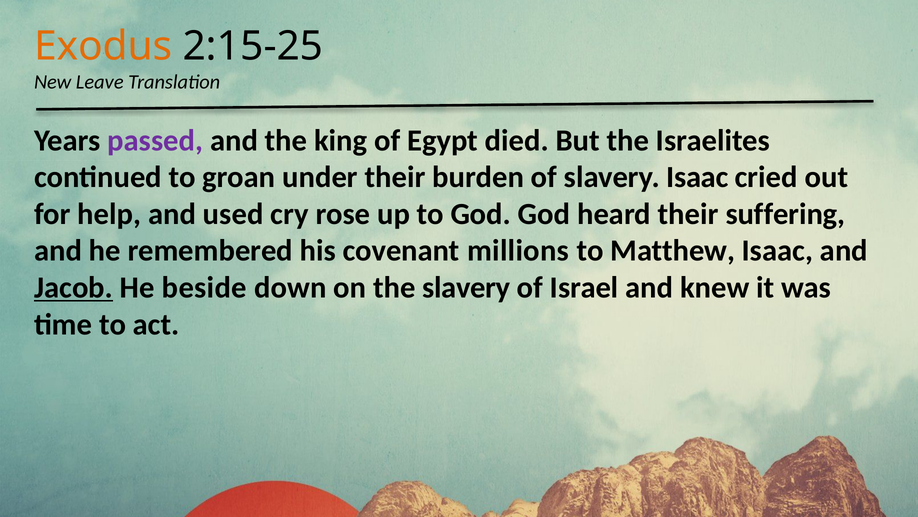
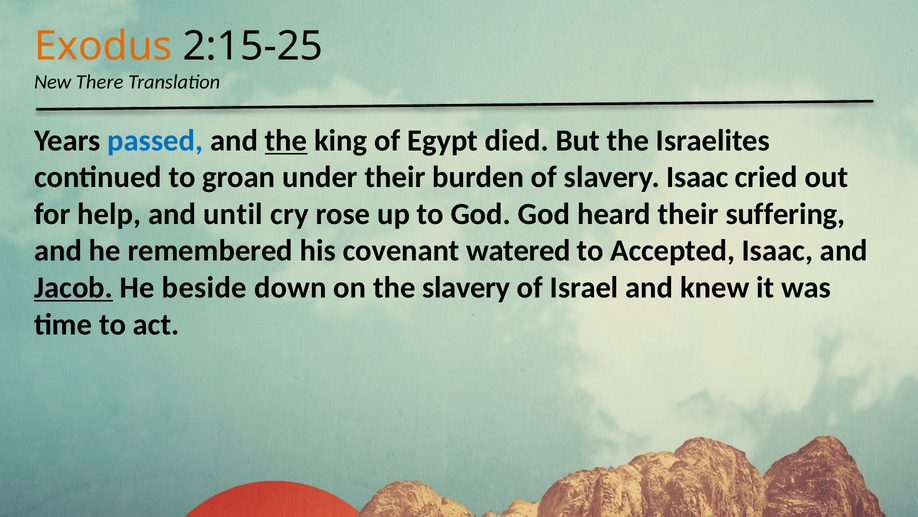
Leave: Leave -> There (100, 82)
passed colour: purple -> blue (155, 140)
the underline: none -> present (286, 140)
used: used -> until (233, 214)
millions: millions -> watered (518, 251)
Matthew: Matthew -> Accepted (673, 251)
